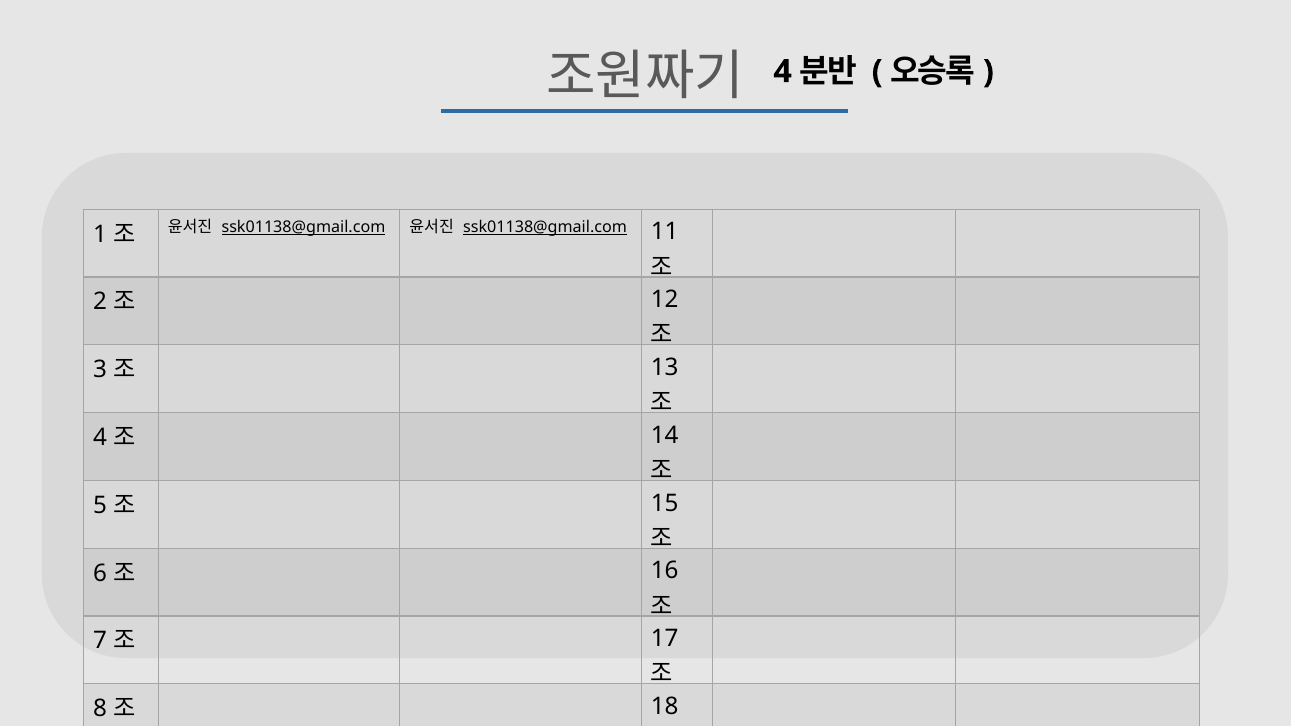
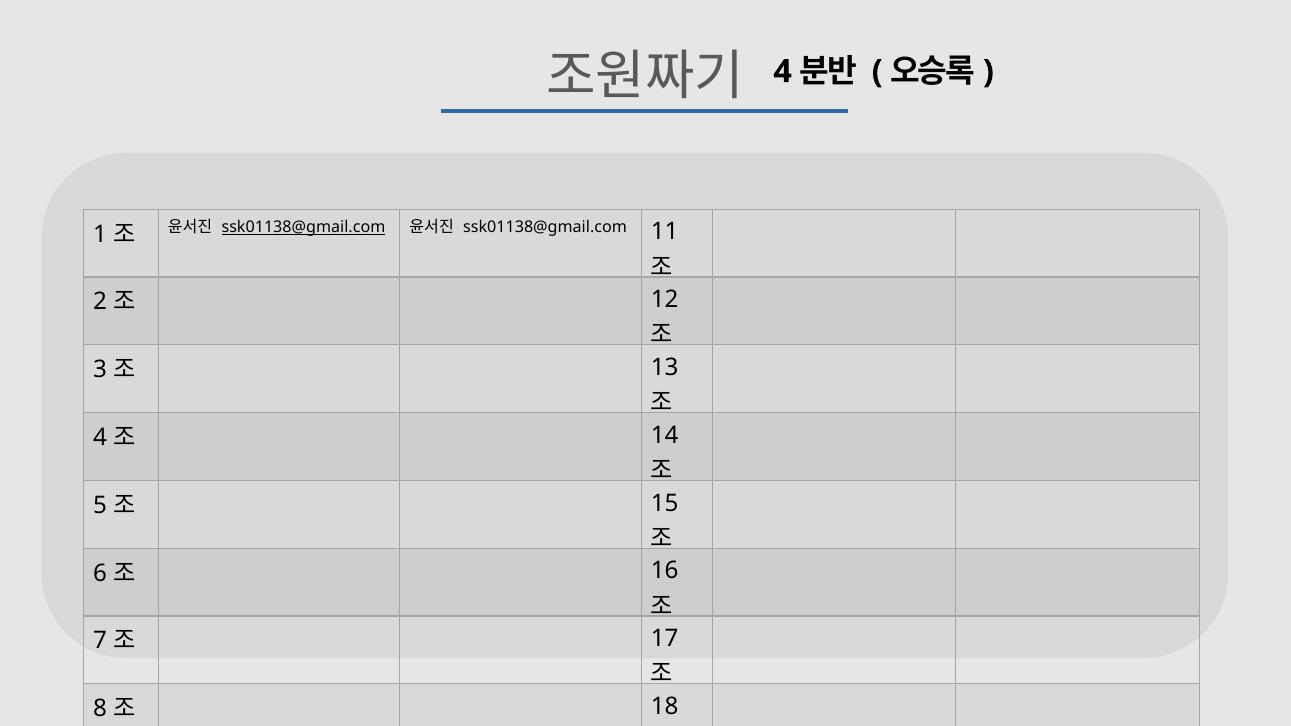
ssk01138@gmail.com underline: present -> none (545, 228)
